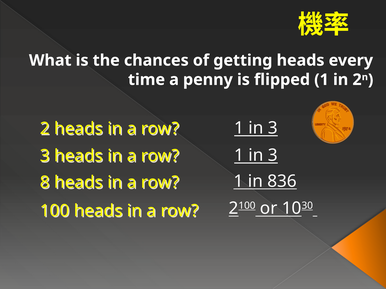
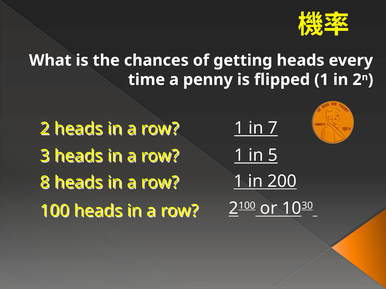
3: 3 -> 7 (273, 128)
3: 3 -> 5 (273, 155)
836: 836 -> 200 (282, 181)
